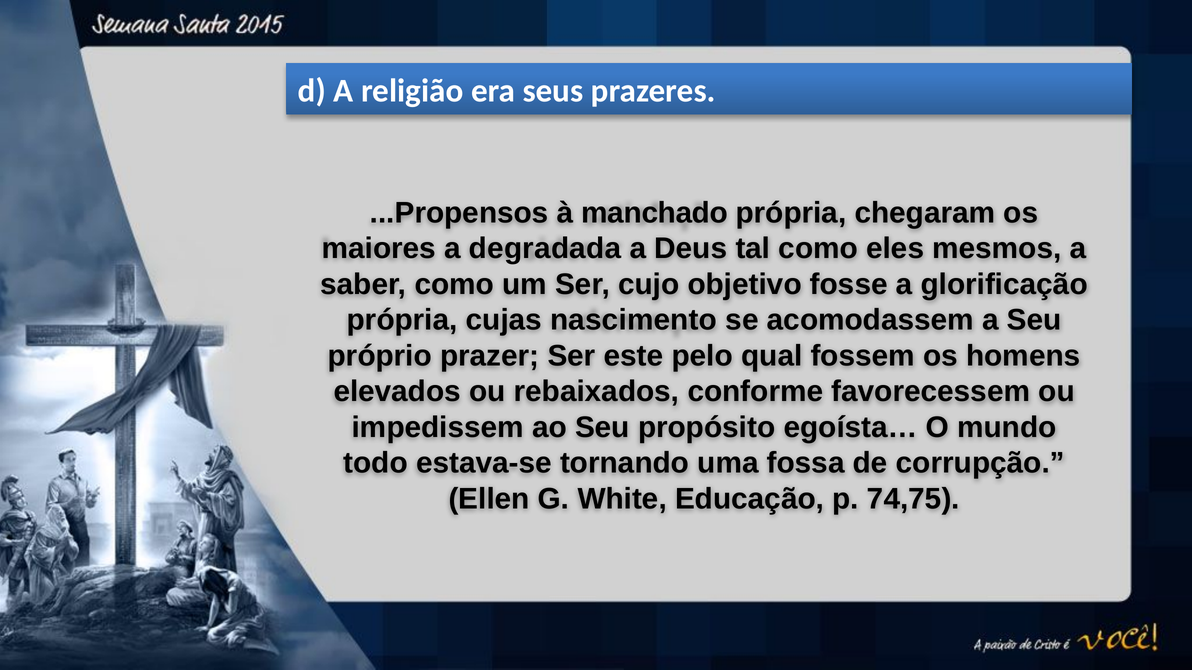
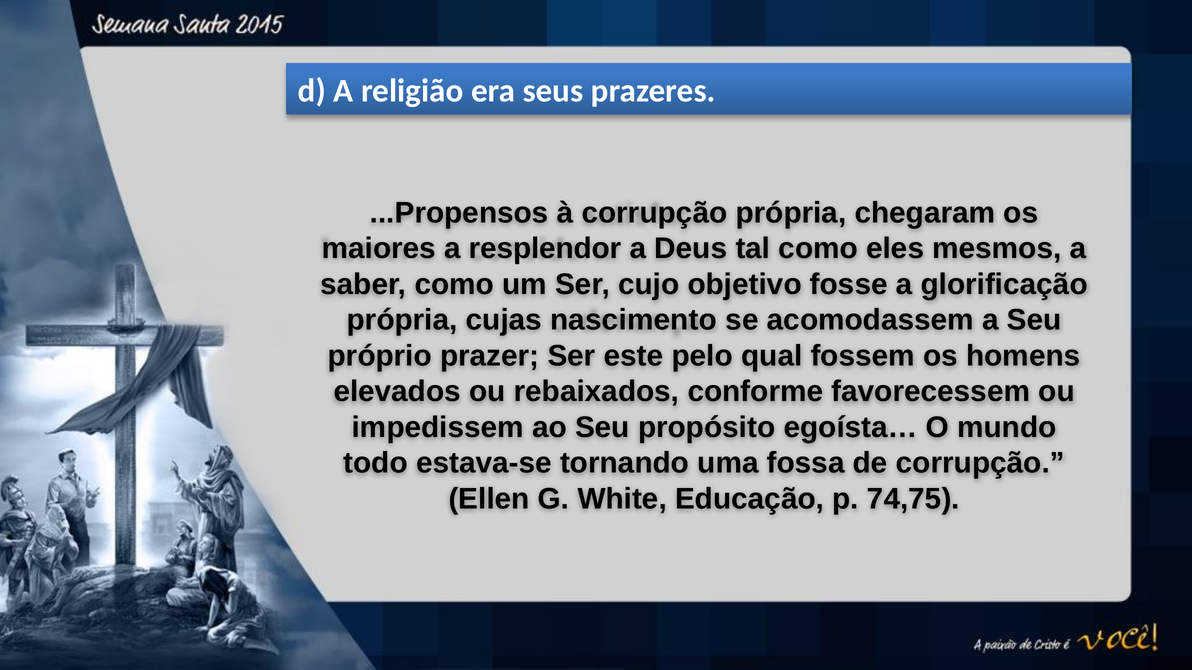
à manchado: manchado -> corrupção (654, 213)
degradada: degradada -> resplendor (545, 249)
